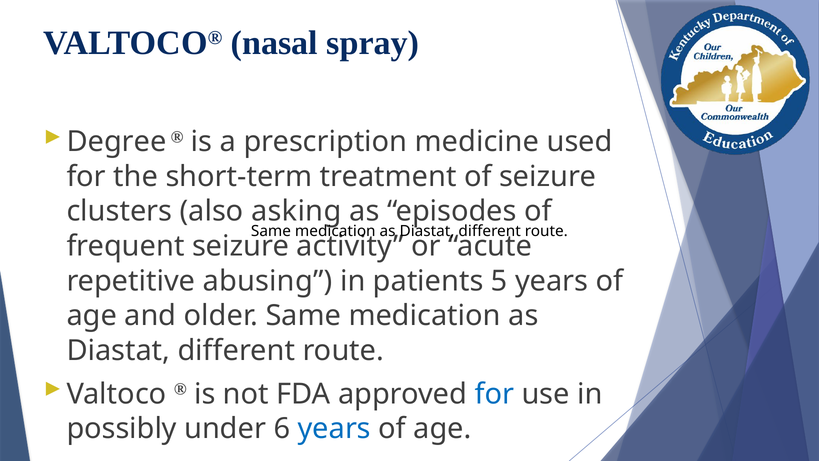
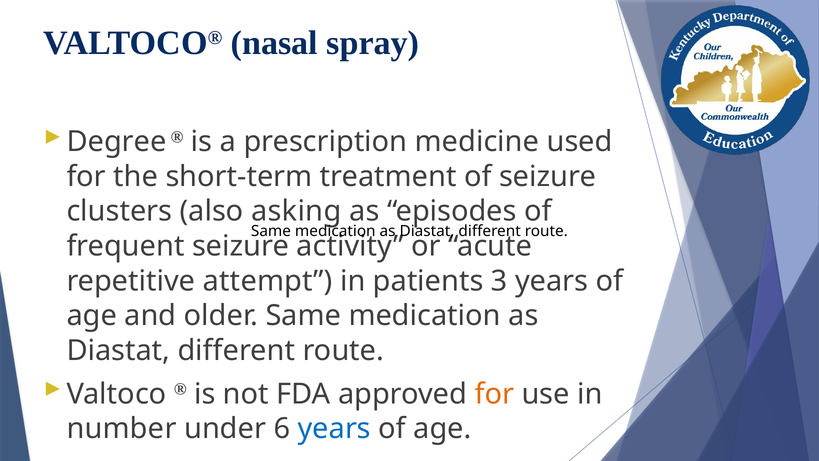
abusing: abusing -> attempt (268, 281)
5: 5 -> 3 (499, 281)
for colour: blue -> orange (494, 394)
possibly: possibly -> number (122, 429)
